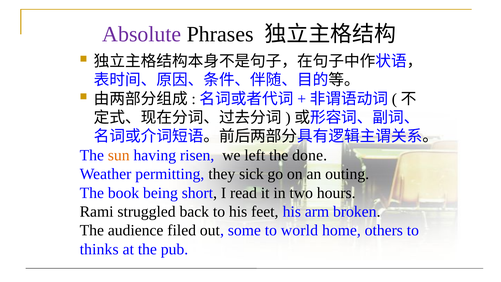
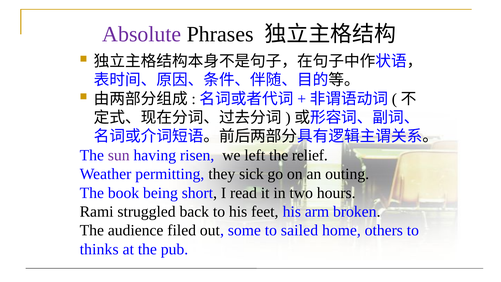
sun colour: orange -> purple (119, 155)
done: done -> relief (310, 155)
world: world -> sailed (299, 230)
